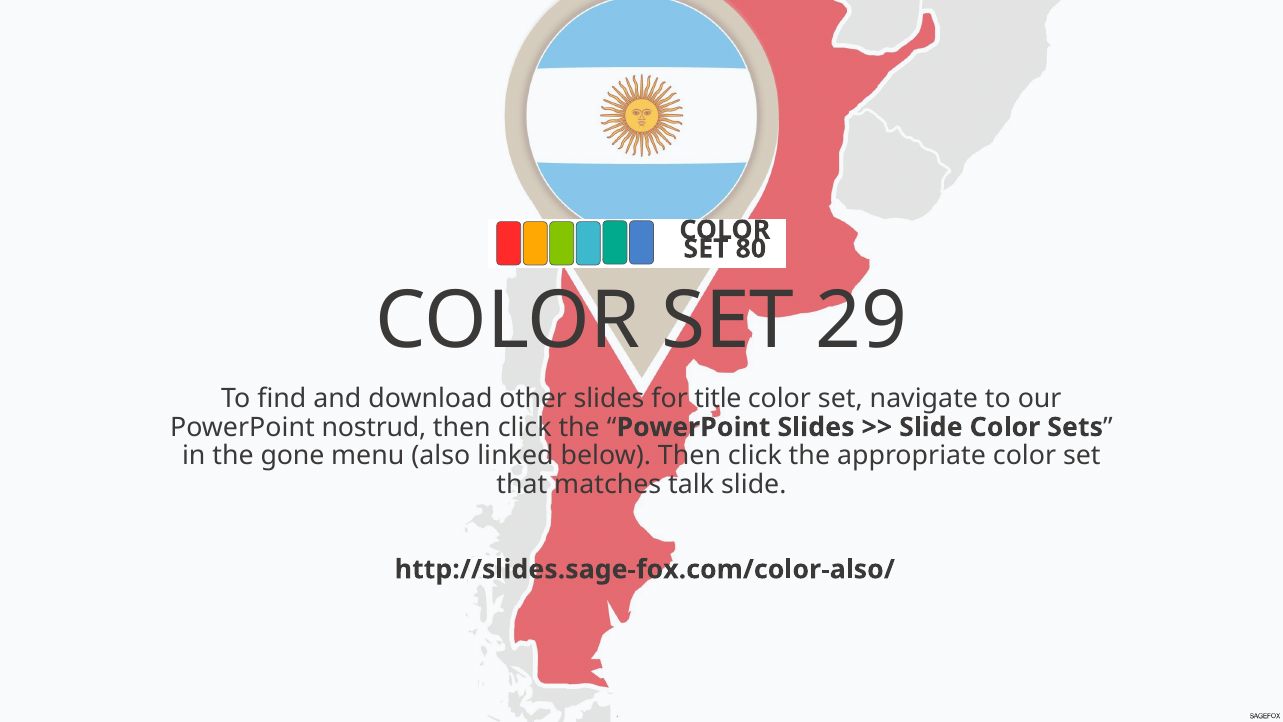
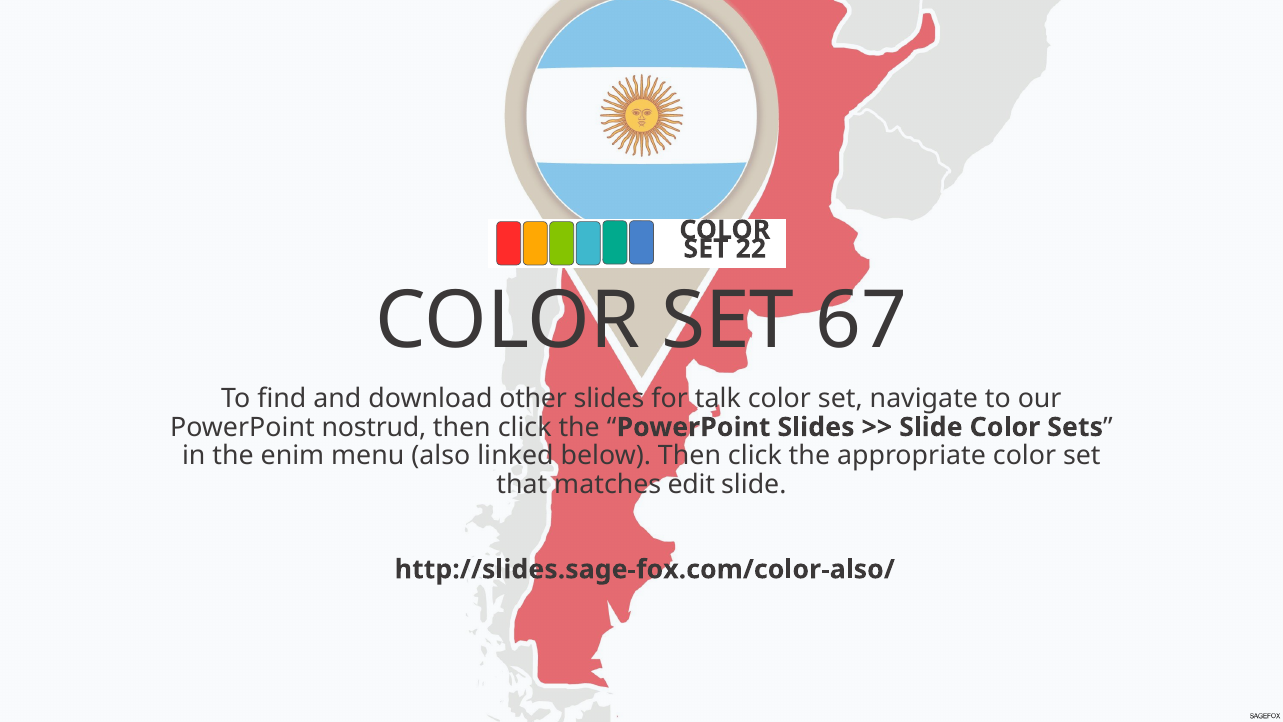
80: 80 -> 22 (751, 249)
29: 29 -> 67 (861, 321)
title: title -> talk (718, 398)
gone: gone -> enim (292, 456)
talk: talk -> edit (691, 485)
